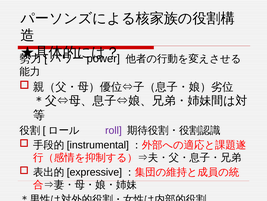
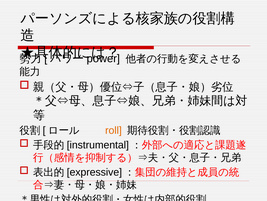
roll colour: purple -> orange (113, 130)
